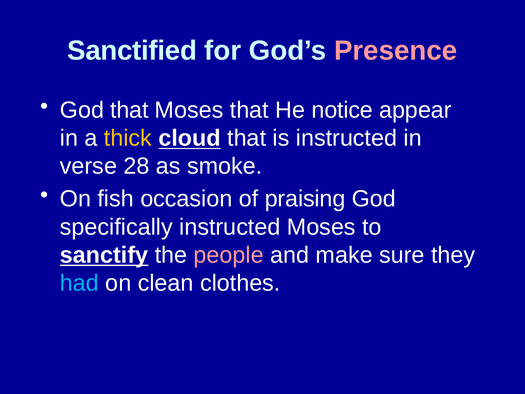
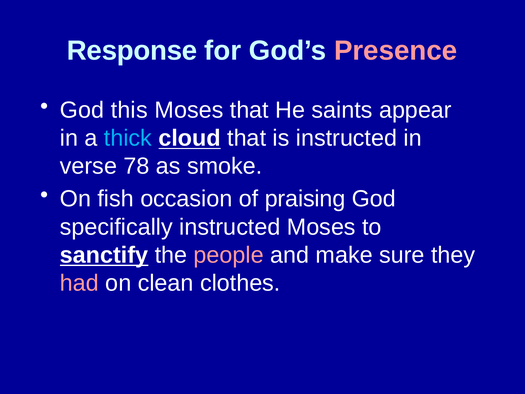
Sanctified: Sanctified -> Response (132, 51)
God that: that -> this (129, 110)
notice: notice -> saints (342, 110)
thick colour: yellow -> light blue (128, 138)
28: 28 -> 78 (136, 166)
had colour: light blue -> pink (79, 283)
